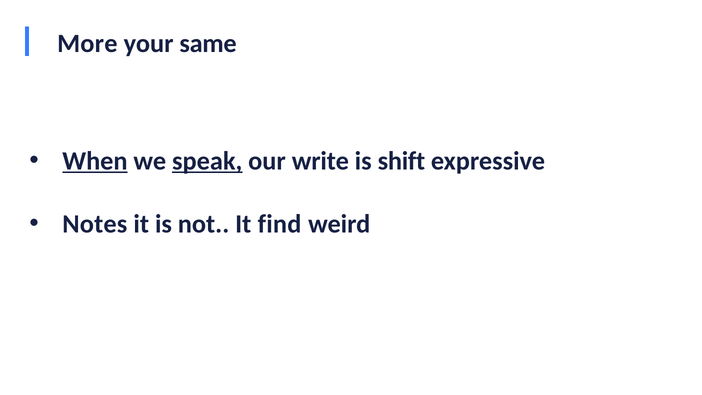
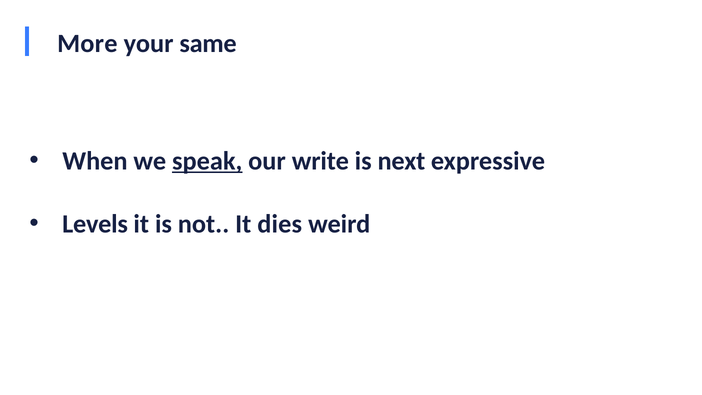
When underline: present -> none (95, 161)
shift: shift -> next (401, 161)
Notes: Notes -> Levels (95, 224)
find: find -> dies (280, 224)
